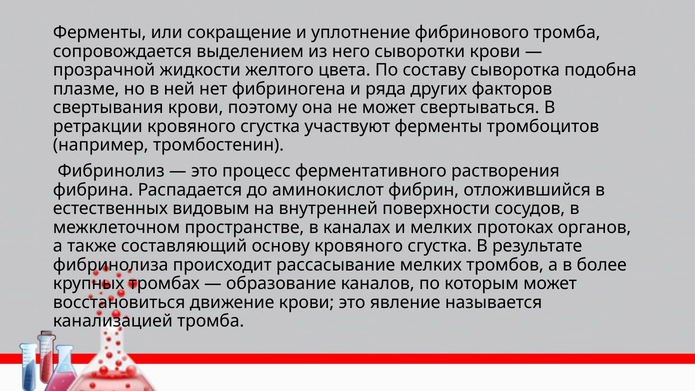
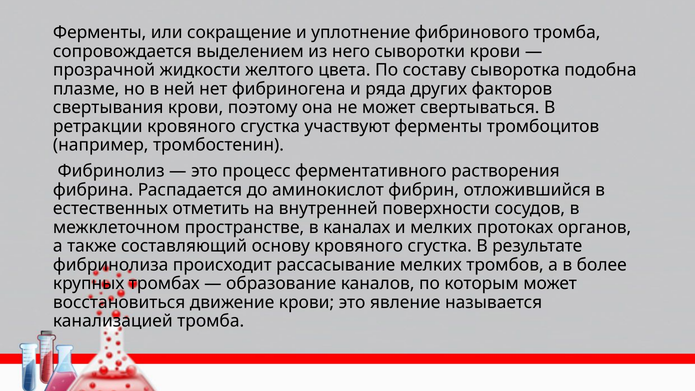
видовым: видовым -> отметить (211, 209)
